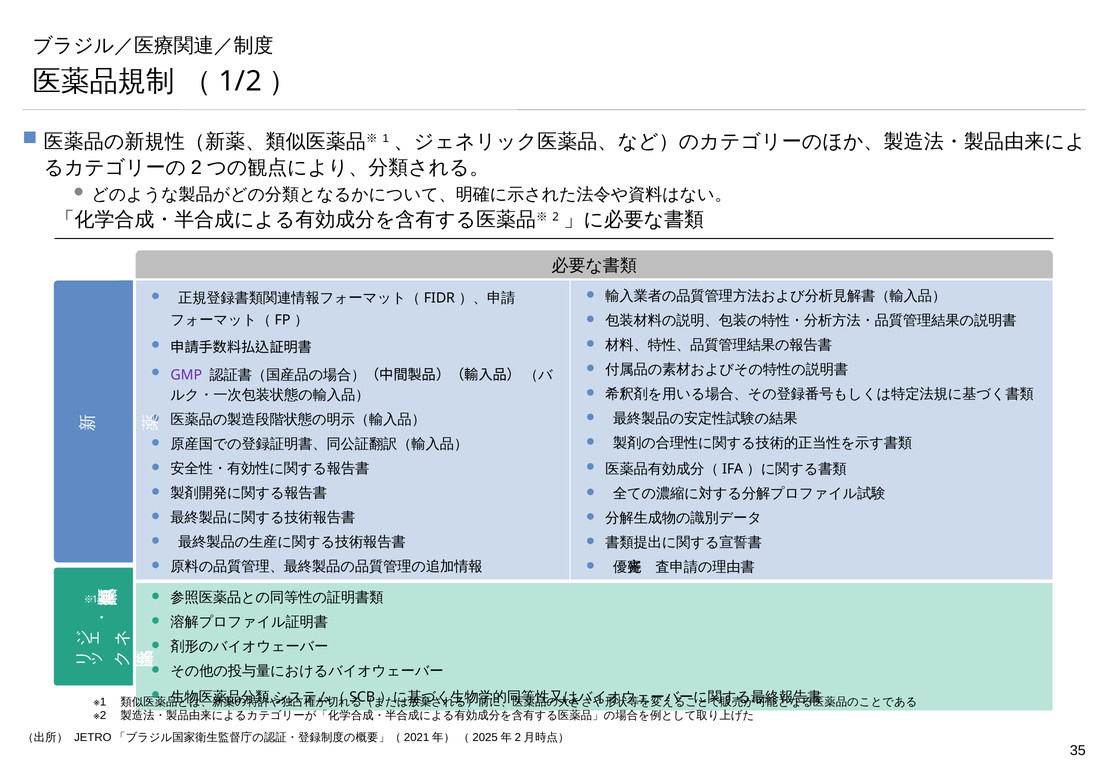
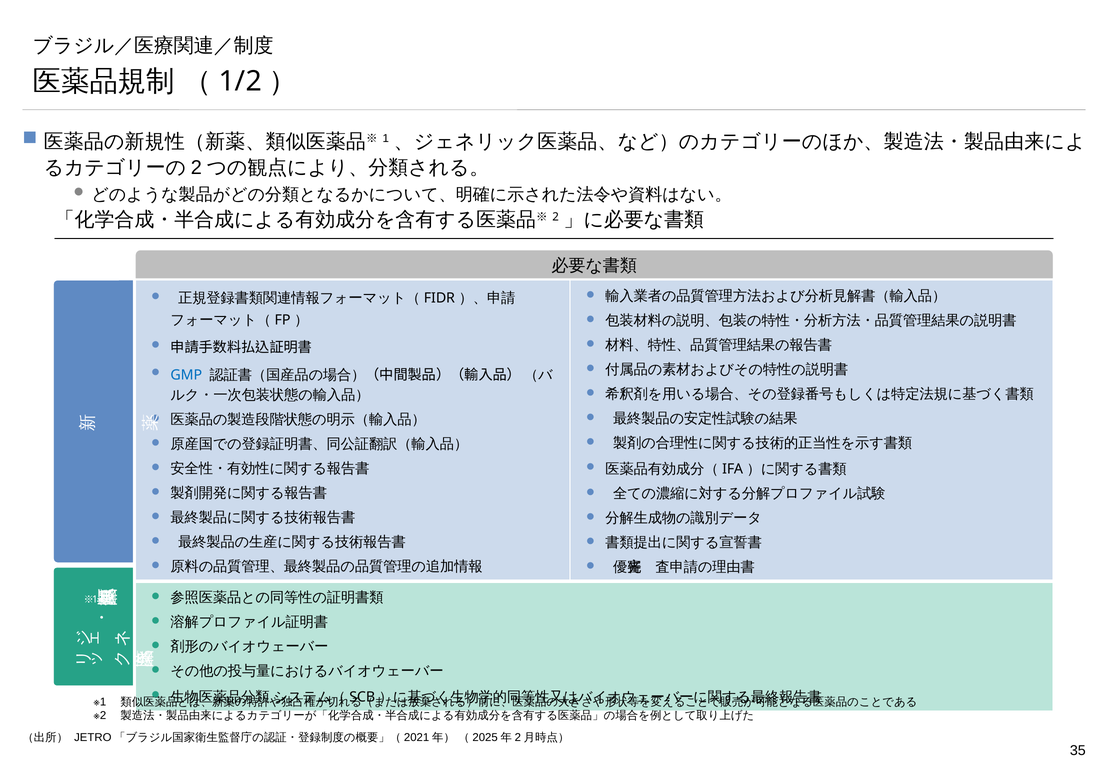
GMP colour: purple -> blue (186, 375)
